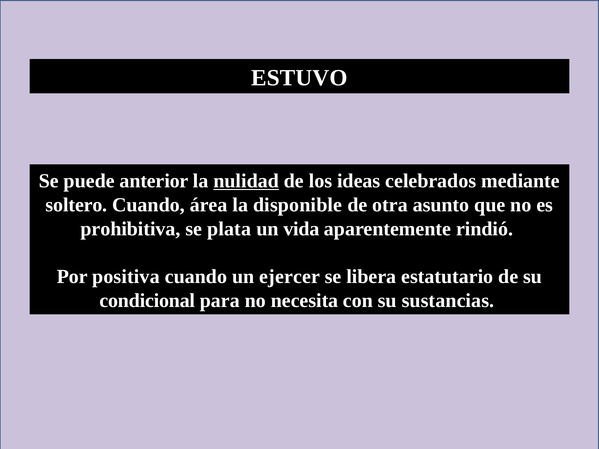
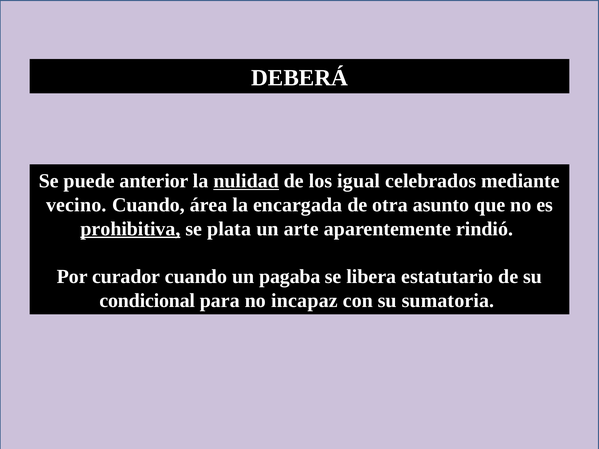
ESTUVO: ESTUVO -> DEBERÁ (300, 78)
ideas: ideas -> igual (359, 181)
soltero: soltero -> vecino (76, 205)
disponible: disponible -> encargada (298, 205)
prohibitiva underline: none -> present (130, 229)
vida: vida -> arte (301, 229)
positiva: positiva -> curador (126, 277)
ejercer: ejercer -> pagaba (290, 277)
necesita: necesita -> incapaz (304, 301)
sustancias: sustancias -> sumatoria (448, 301)
